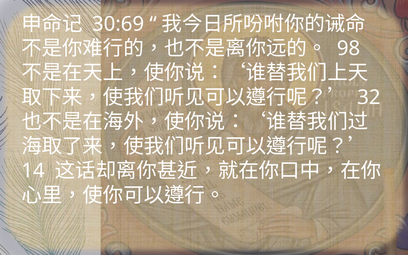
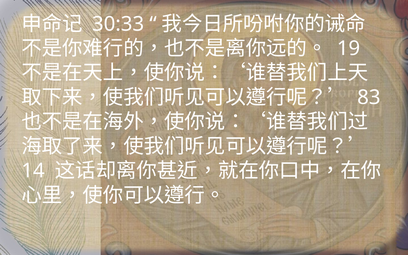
30:69: 30:69 -> 30:33 (118, 24)
98: 98 -> 19 (348, 48)
32: 32 -> 83 (369, 97)
